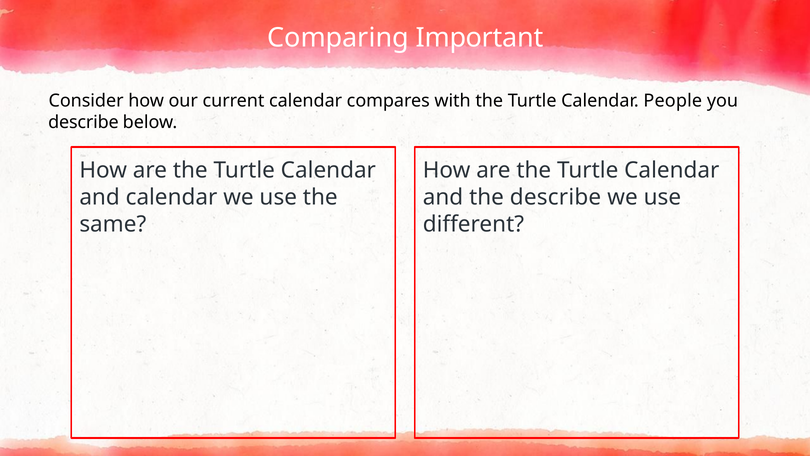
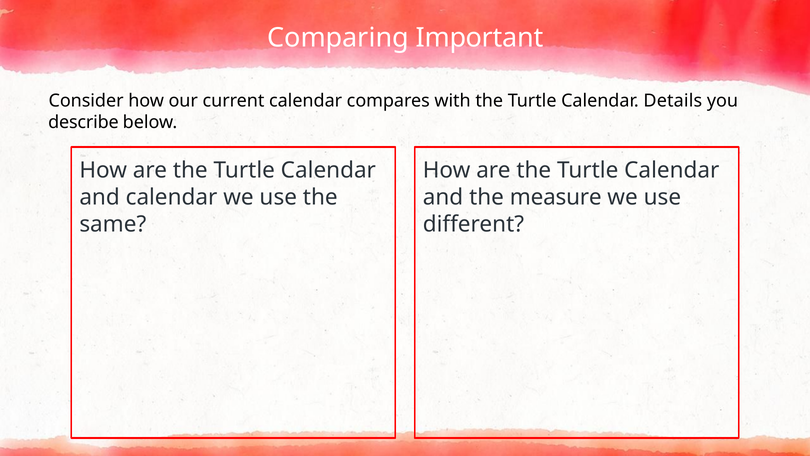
People: People -> Details (673, 101)
the describe: describe -> measure (556, 197)
